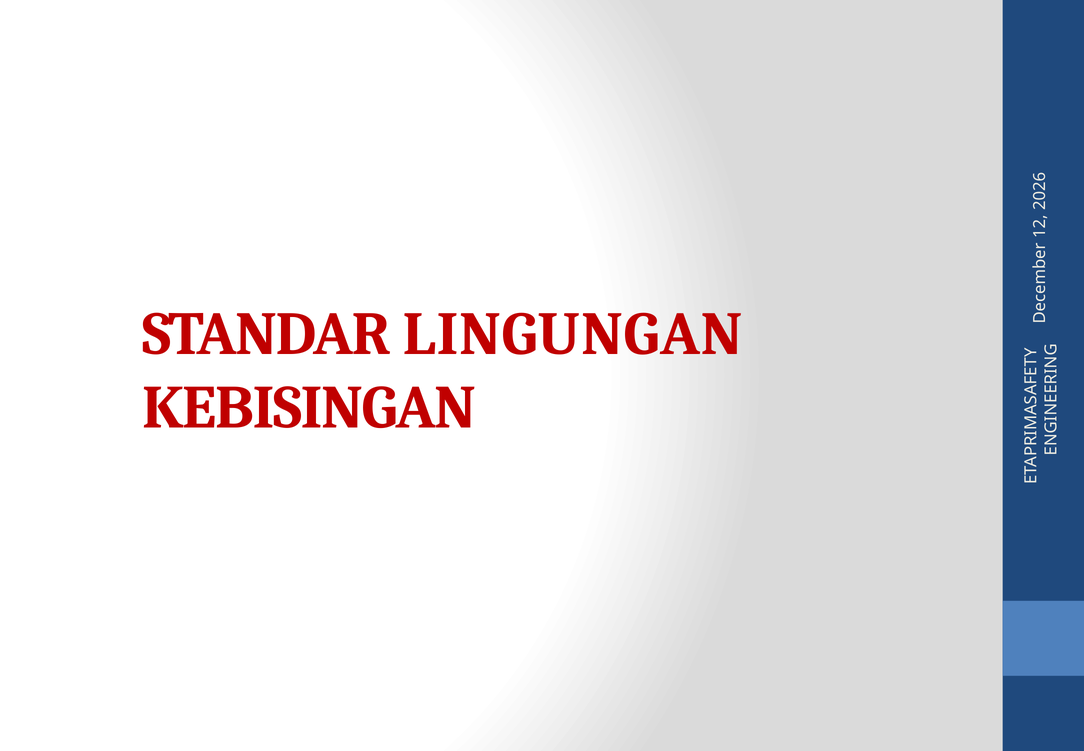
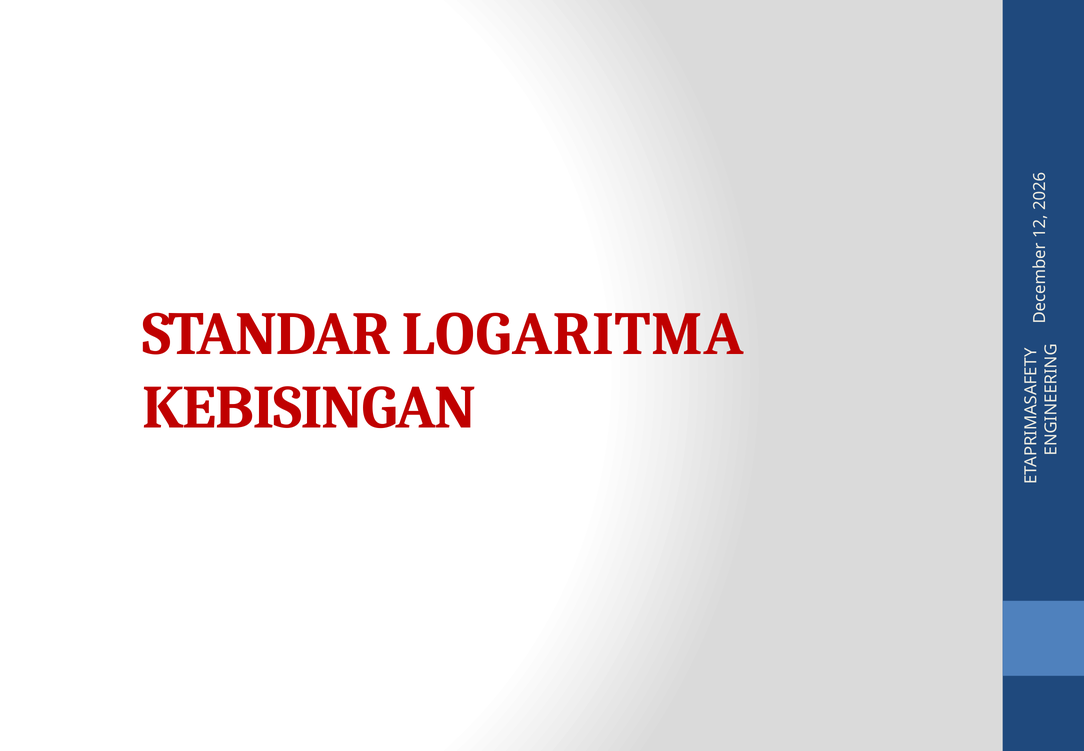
LINGUNGAN: LINGUNGAN -> LOGARITMA (573, 334)
